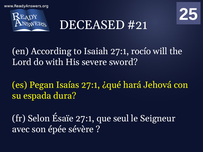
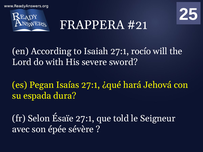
DECEASED: DECEASED -> FRAPPERA (92, 25)
seul: seul -> told (121, 119)
